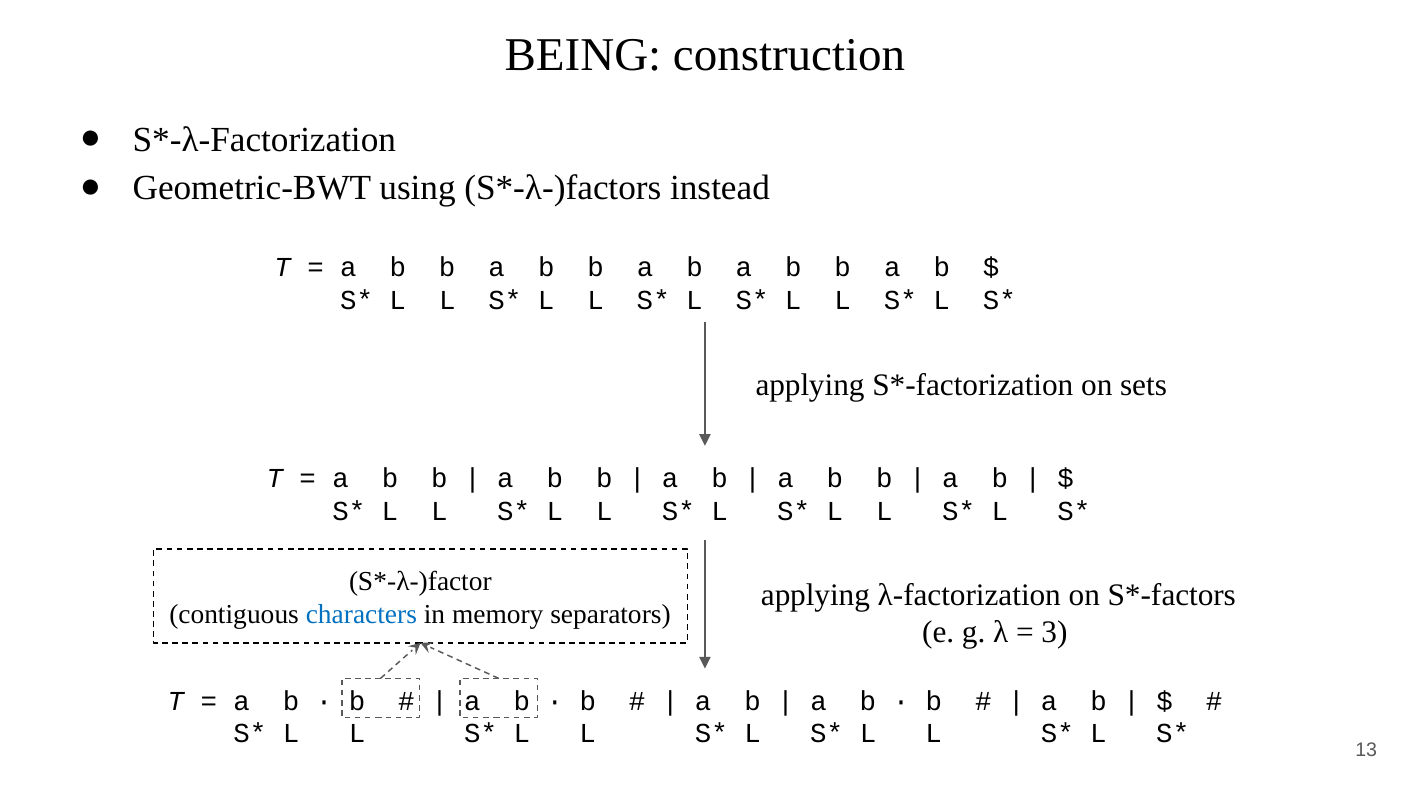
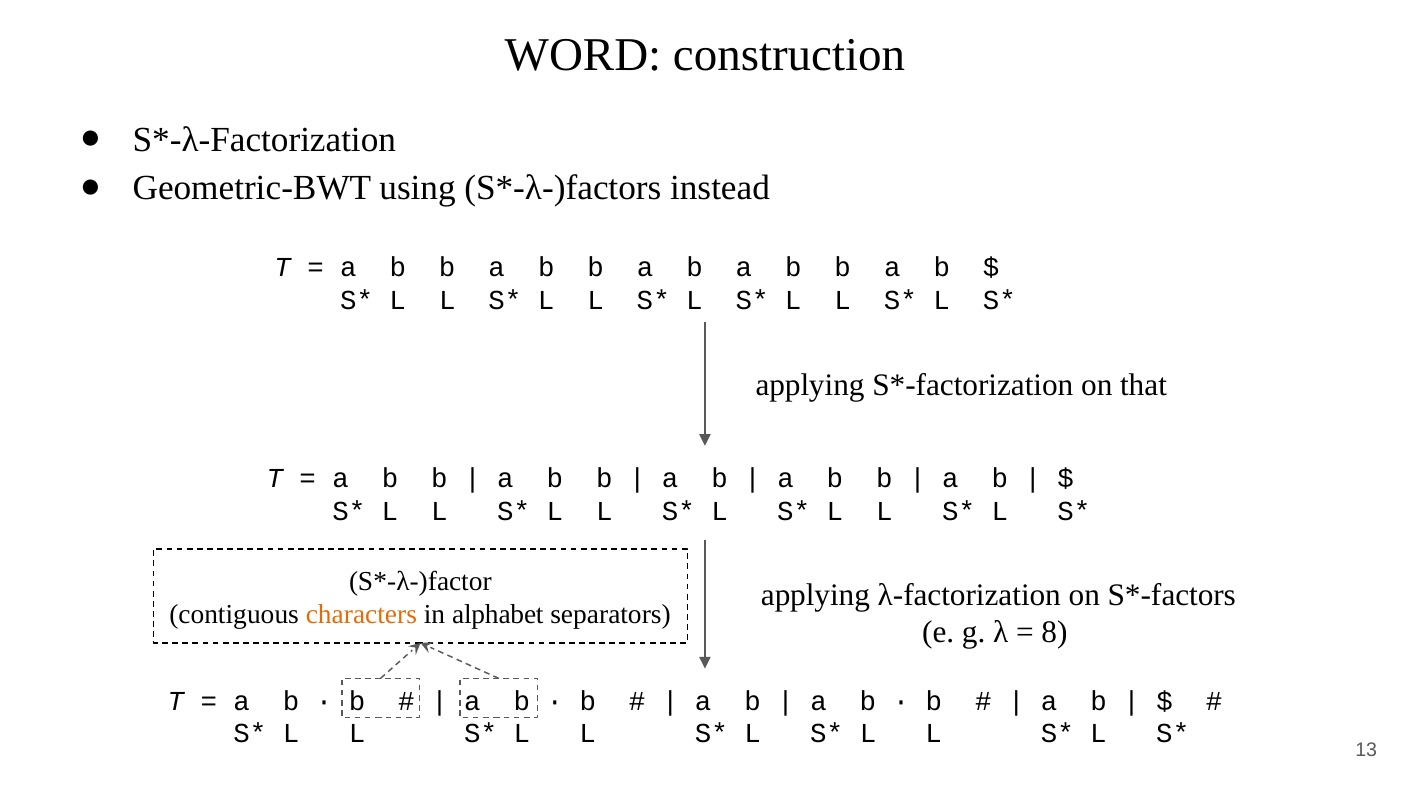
BEING: BEING -> WORD (583, 55)
sets: sets -> that (1143, 386)
characters colour: blue -> orange (361, 614)
memory: memory -> alphabet (498, 614)
3: 3 -> 8 (1054, 633)
